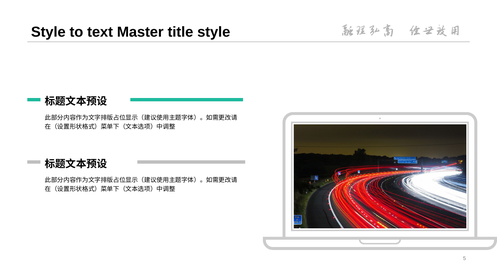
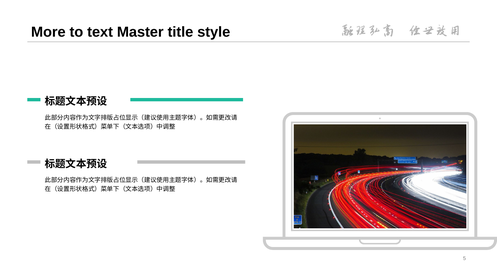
Style: Style -> More (48, 32)
